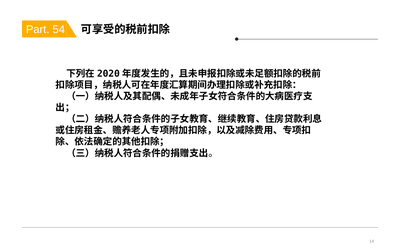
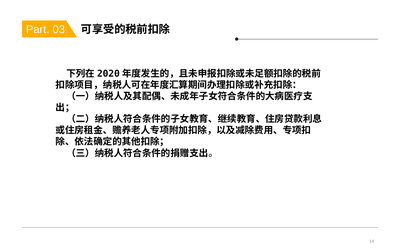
54: 54 -> 03 (59, 29)
